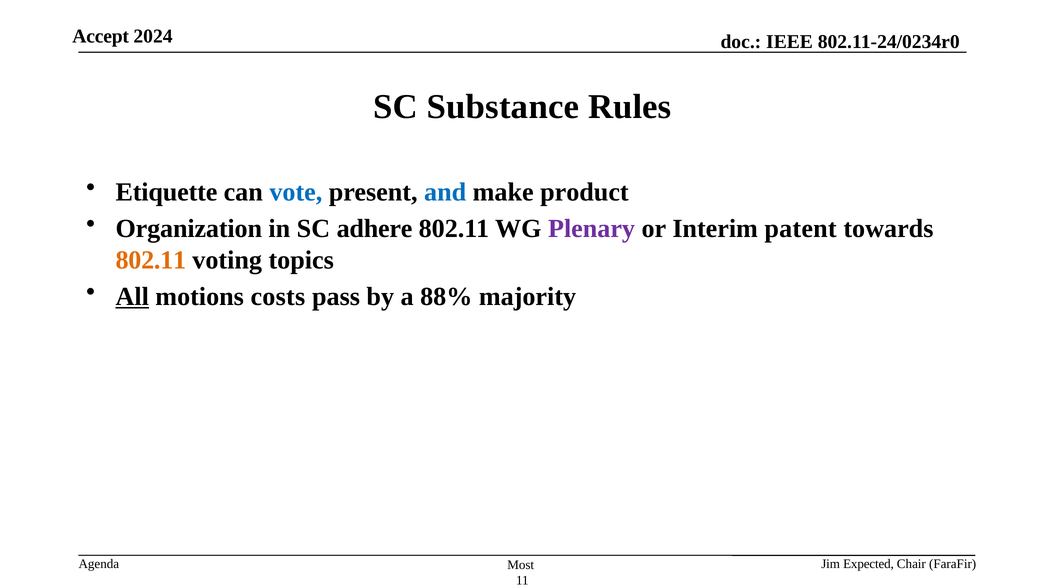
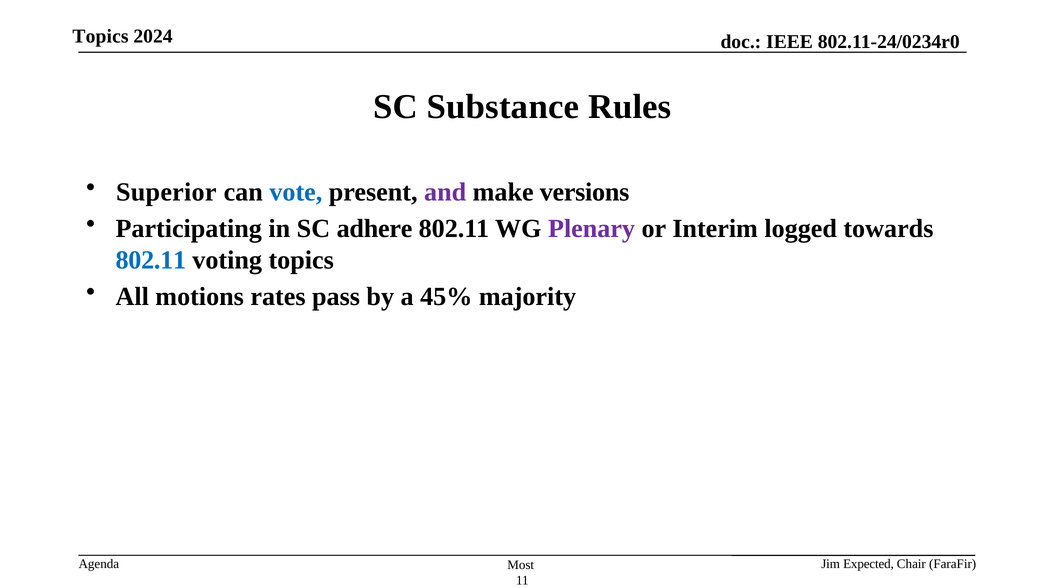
Accept: Accept -> Topics (101, 36)
Etiquette: Etiquette -> Superior (166, 192)
and colour: blue -> purple (445, 192)
product: product -> versions (585, 192)
Organization: Organization -> Participating (189, 229)
patent: patent -> logged (801, 229)
802.11 colour: orange -> blue (151, 260)
All underline: present -> none (132, 296)
costs: costs -> rates (278, 296)
88%: 88% -> 45% (446, 296)
